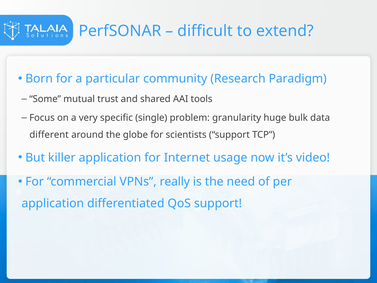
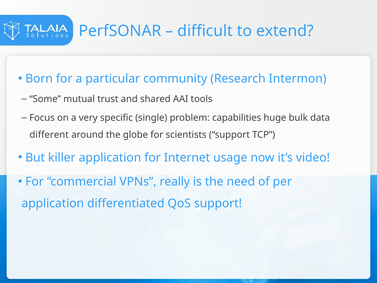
Paradigm: Paradigm -> Intermon (298, 79)
granularity: granularity -> capabilities (237, 118)
